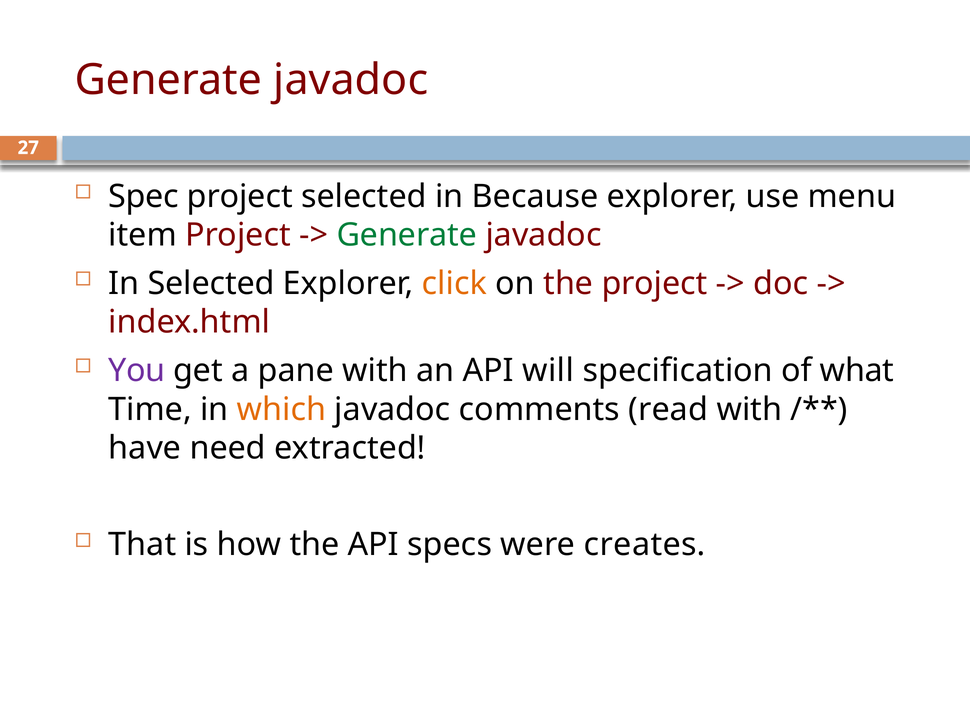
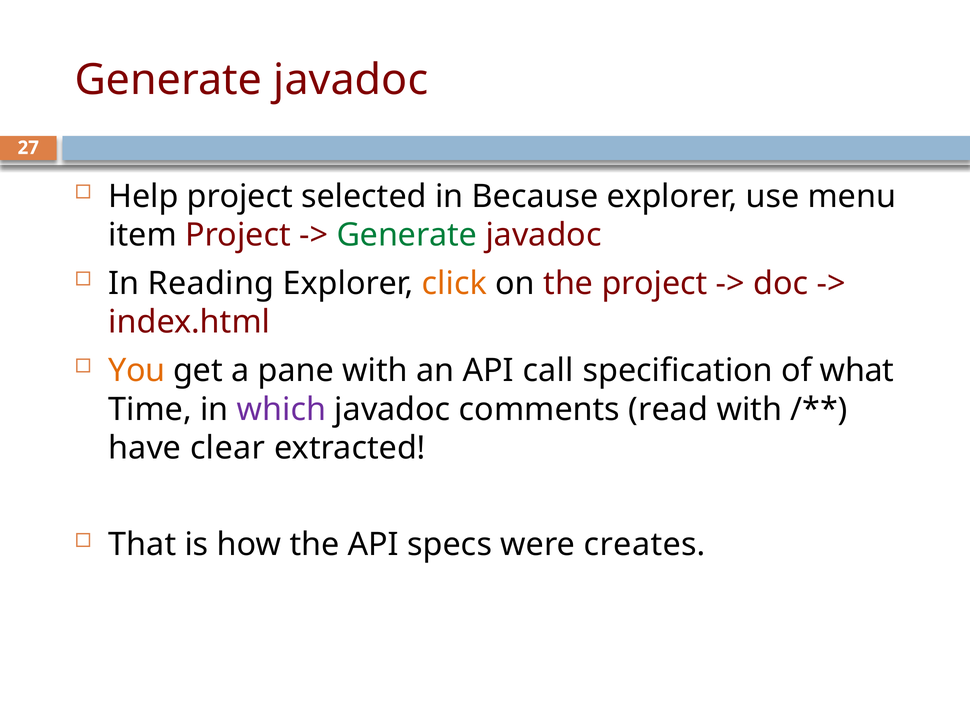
Spec: Spec -> Help (144, 196)
In Selected: Selected -> Reading (211, 283)
You colour: purple -> orange (137, 370)
will: will -> call (548, 370)
which colour: orange -> purple (281, 409)
need: need -> clear (228, 448)
